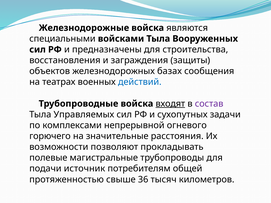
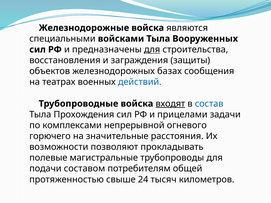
для underline: none -> present (152, 50)
состав colour: purple -> blue (209, 104)
Управляемых: Управляемых -> Прохождения (84, 115)
сухопутных: сухопутных -> прицелами (182, 115)
источник: источник -> составом (84, 169)
36: 36 -> 24 (143, 180)
